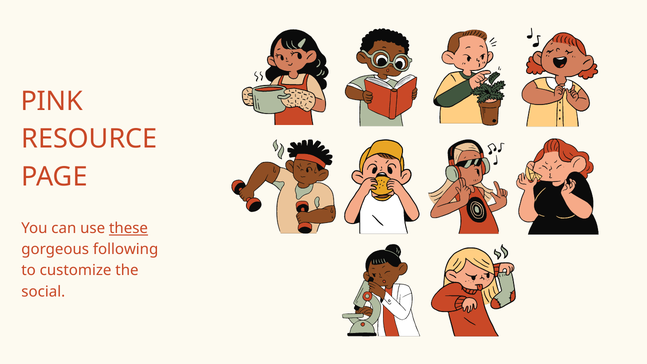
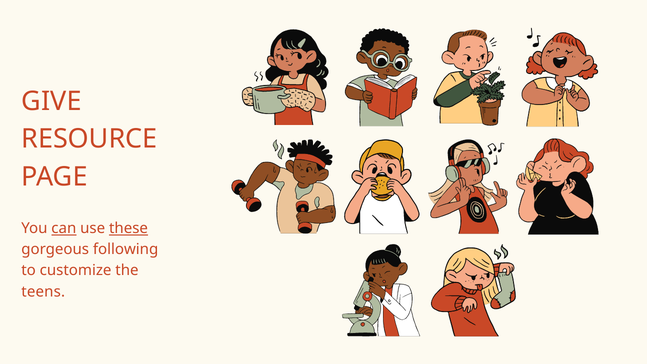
PINK: PINK -> GIVE (52, 101)
can underline: none -> present (64, 228)
social: social -> teens (43, 292)
